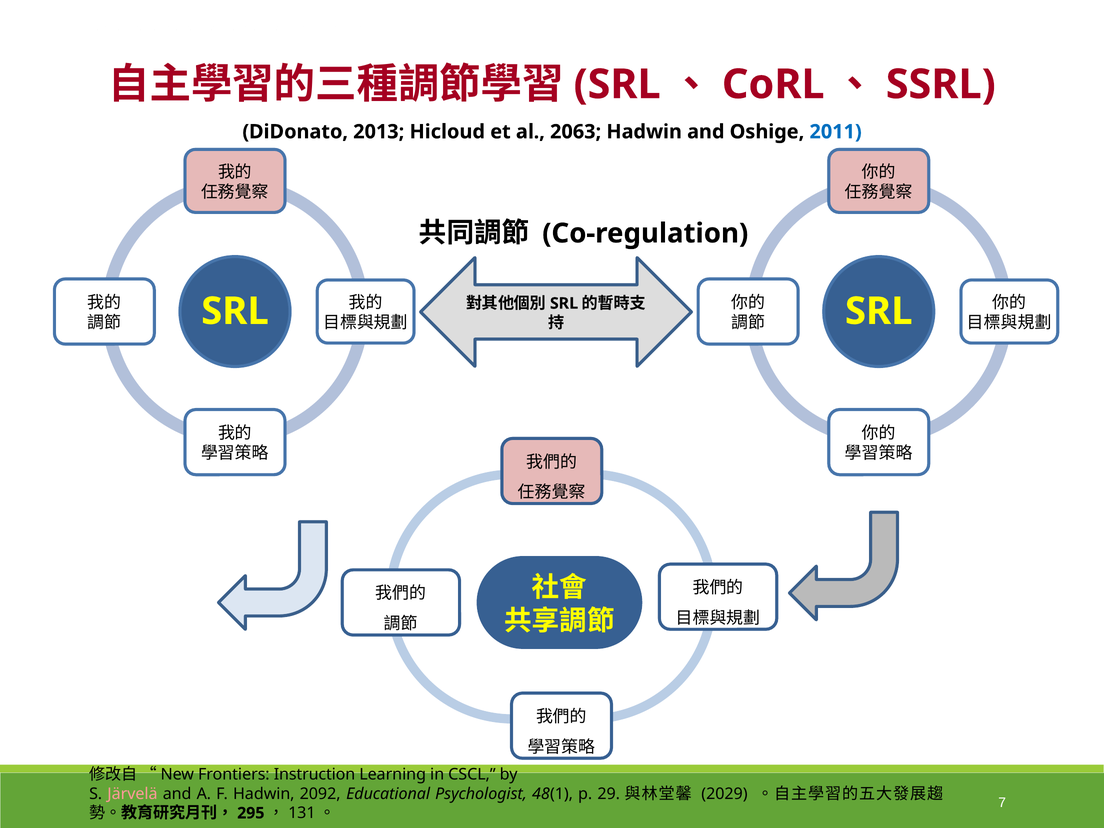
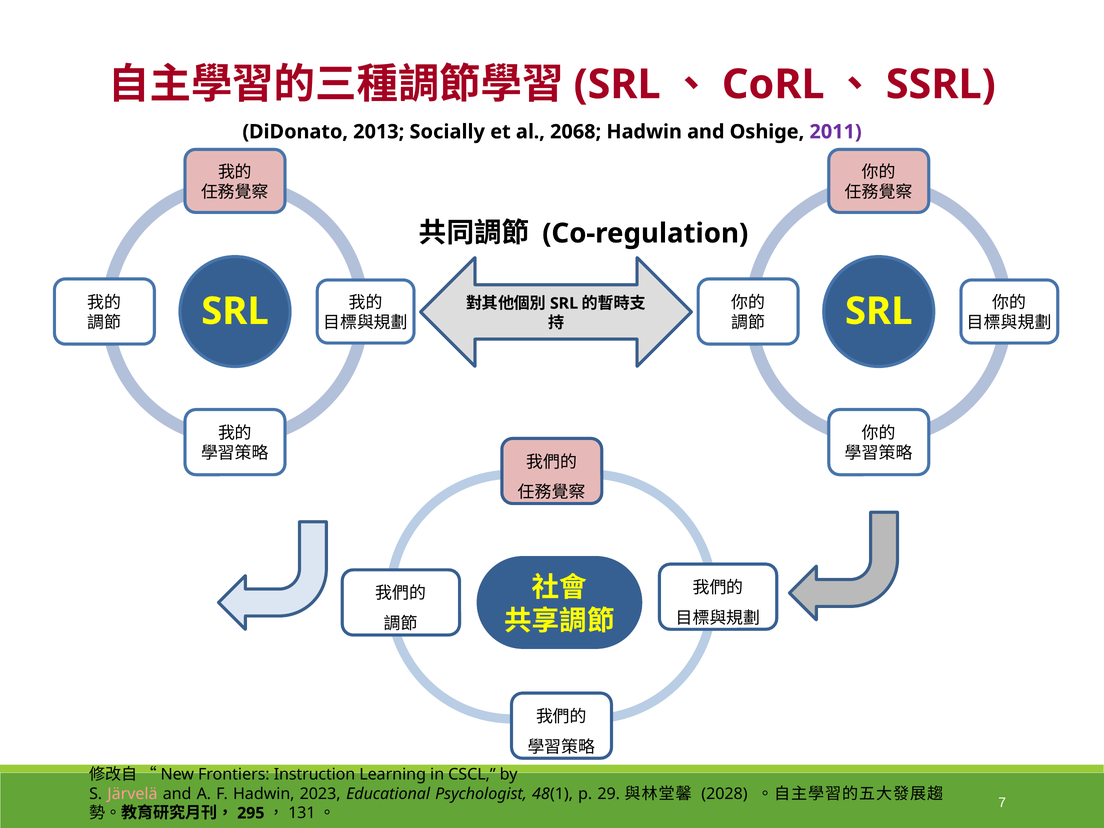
Hicloud: Hicloud -> Socially (447, 132)
2063: 2063 -> 2068 (576, 132)
2011 colour: blue -> purple (836, 132)
2092: 2092 -> 2023 (320, 794)
2029: 2029 -> 2028 (724, 794)
